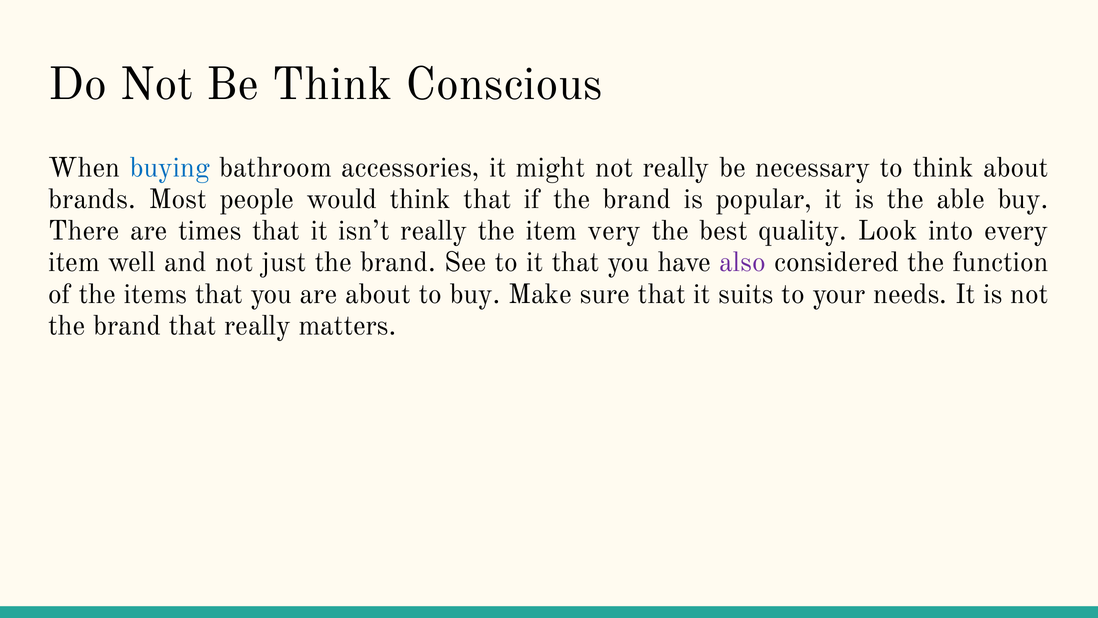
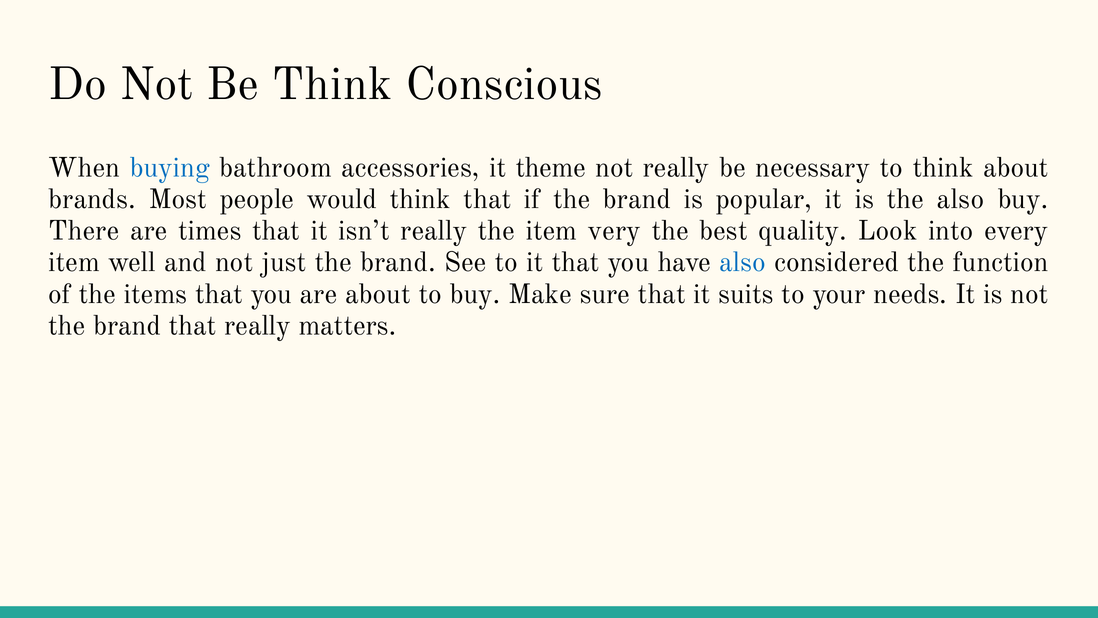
might: might -> theme (551, 168)
the able: able -> also (961, 199)
also colour: purple -> blue (743, 262)
